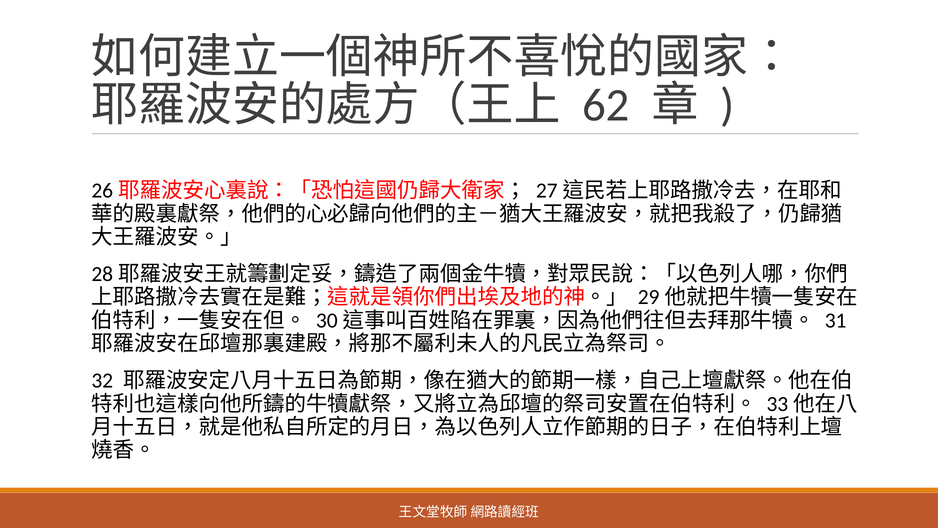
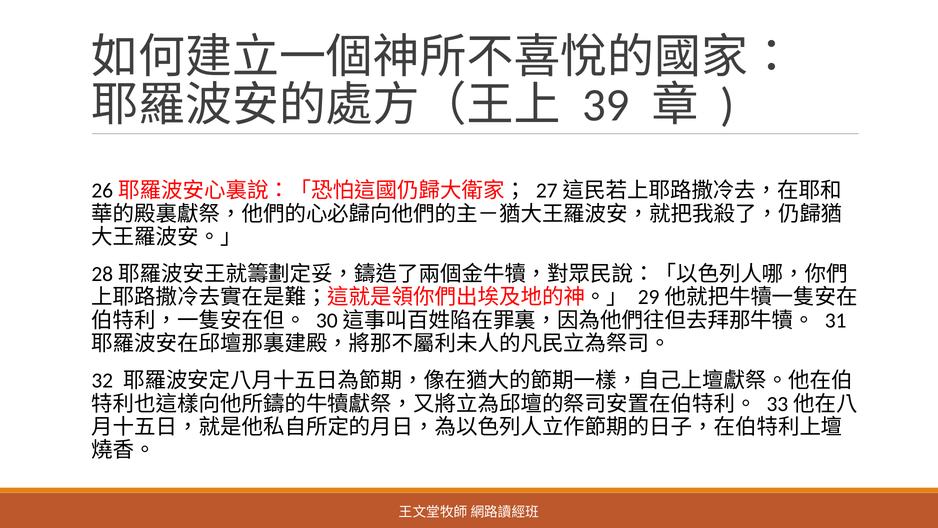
62: 62 -> 39 (606, 105)
